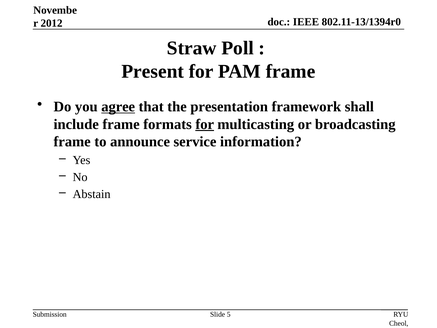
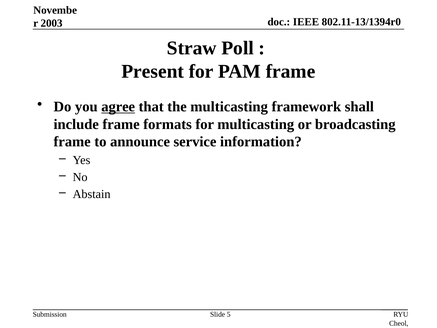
2012: 2012 -> 2003 (52, 23)
the presentation: presentation -> multicasting (229, 107)
for underline: present -> none (205, 124)
